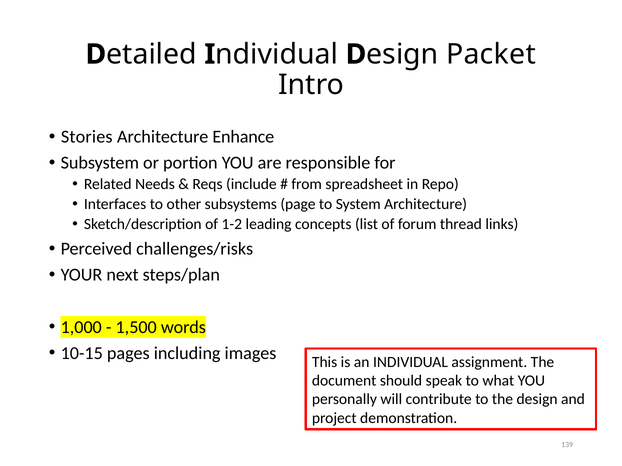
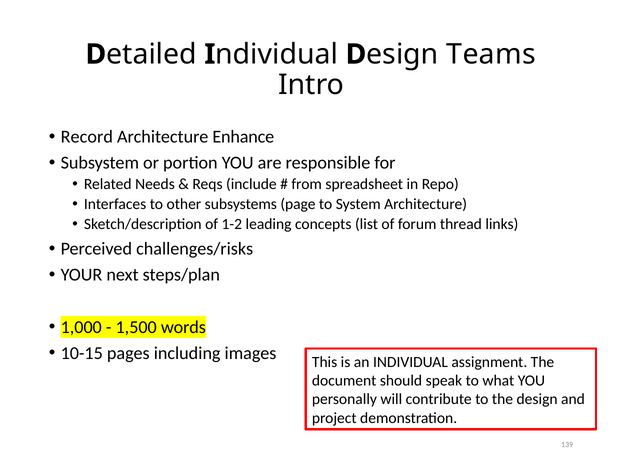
Packet: Packet -> Teams (491, 54)
Stories: Stories -> Record (87, 137)
